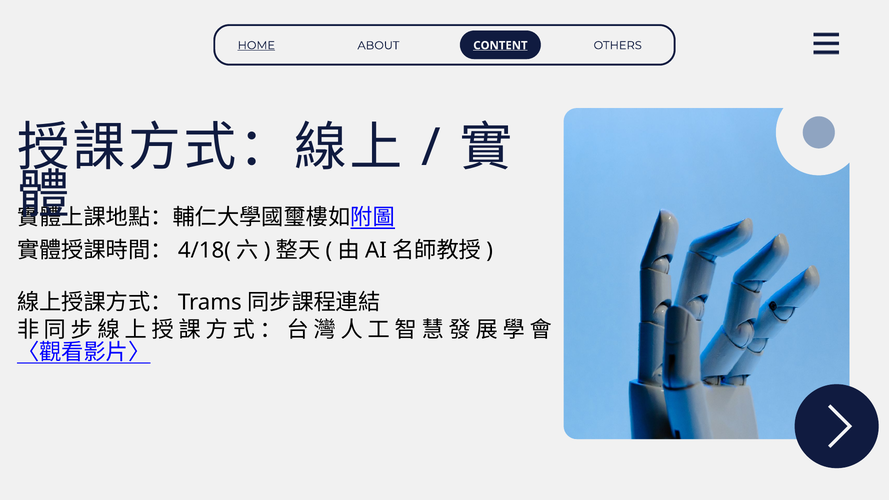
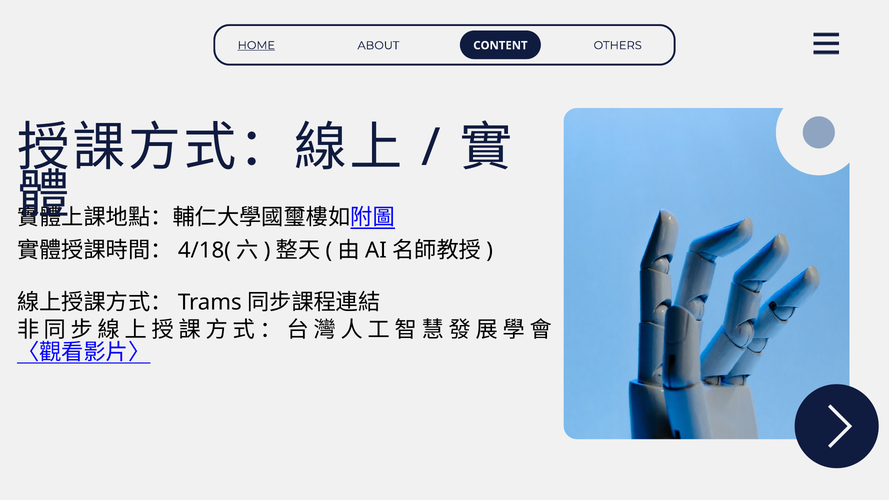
CONTENT underline: present -> none (500, 45)
